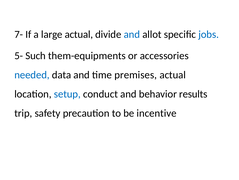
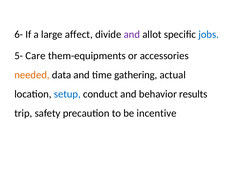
7-: 7- -> 6- (19, 34)
large actual: actual -> affect (79, 34)
and colour: blue -> purple (132, 34)
Such: Such -> Care (35, 55)
needed colour: blue -> orange (32, 75)
premises: premises -> gathering (136, 75)
